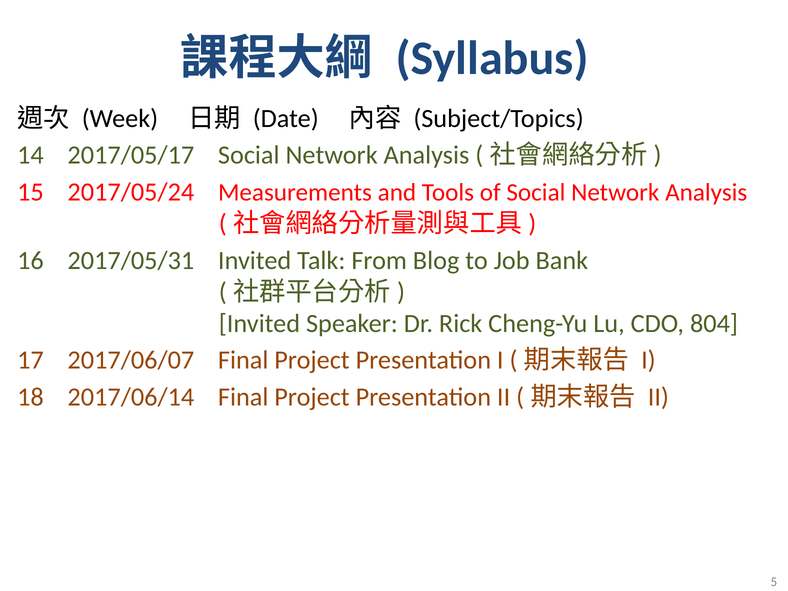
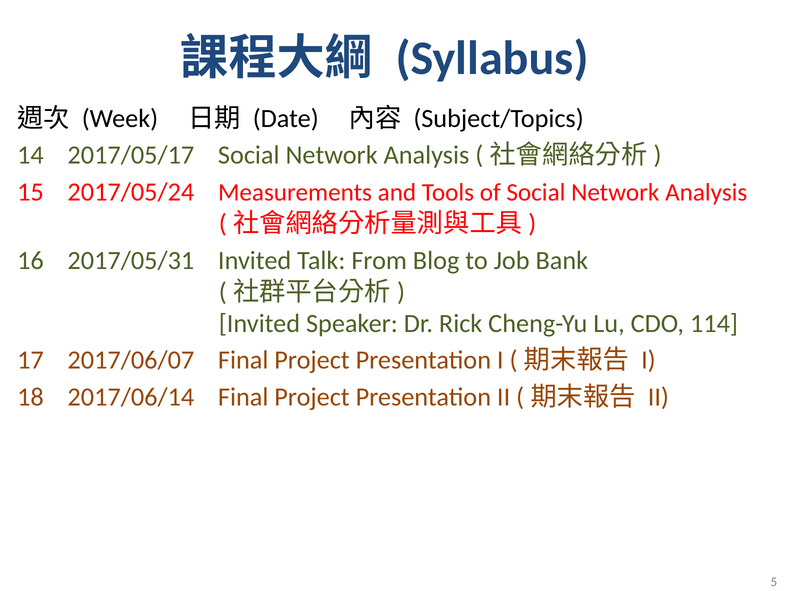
804: 804 -> 114 (714, 323)
